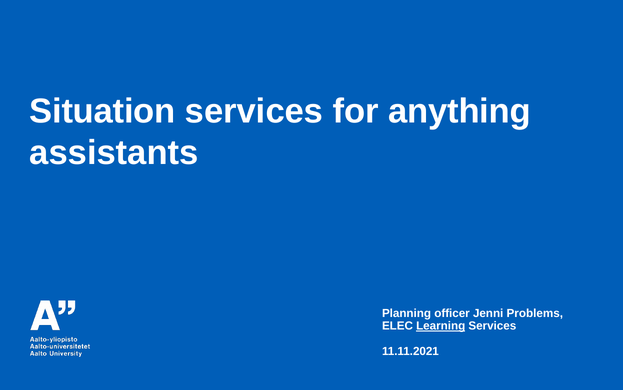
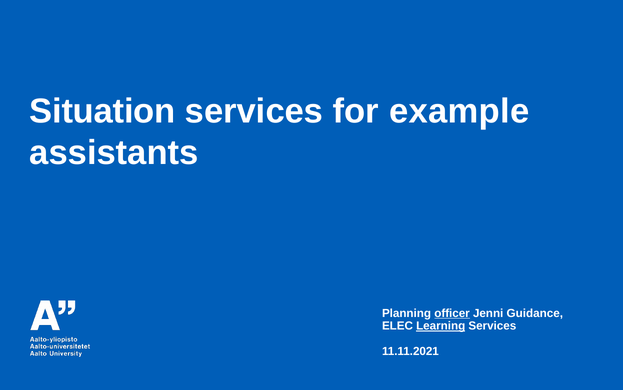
anything: anything -> example (459, 111)
officer underline: none -> present (452, 313)
Problems: Problems -> Guidance (535, 313)
